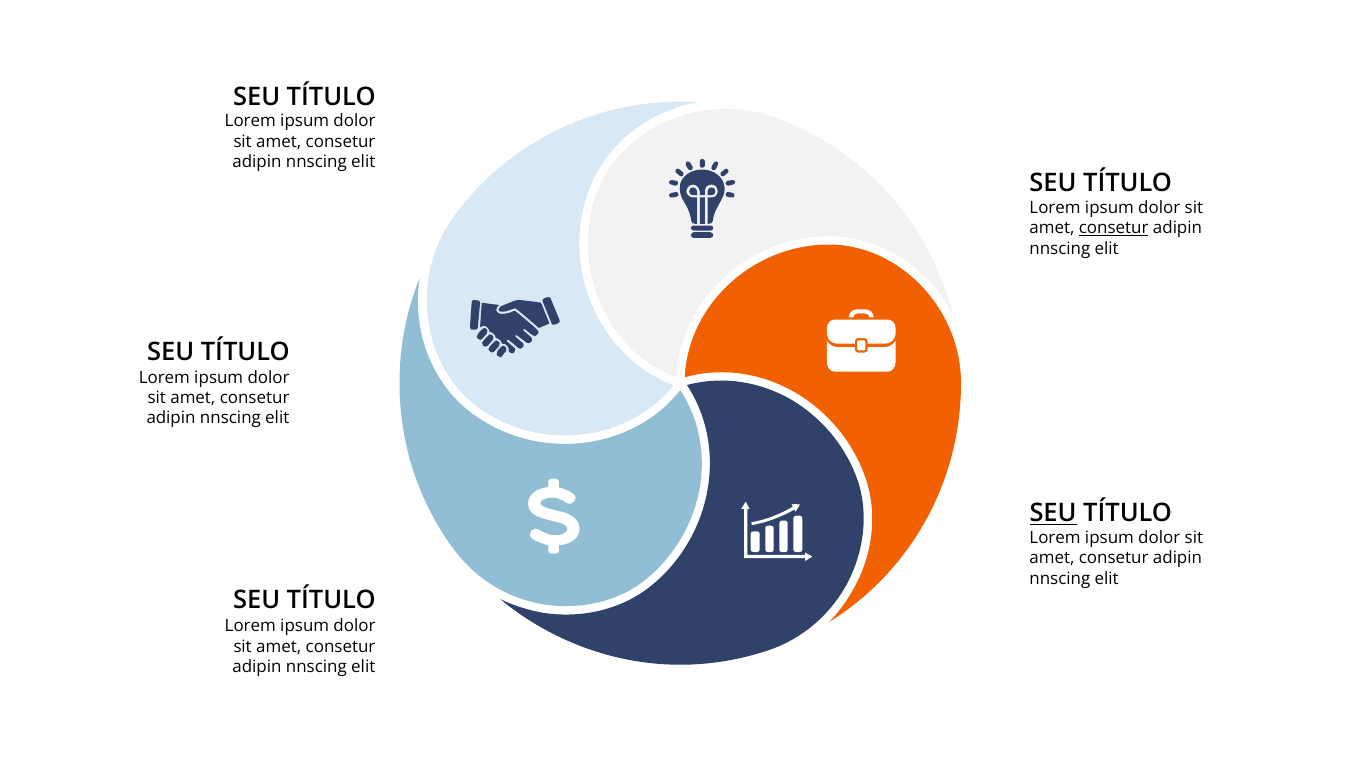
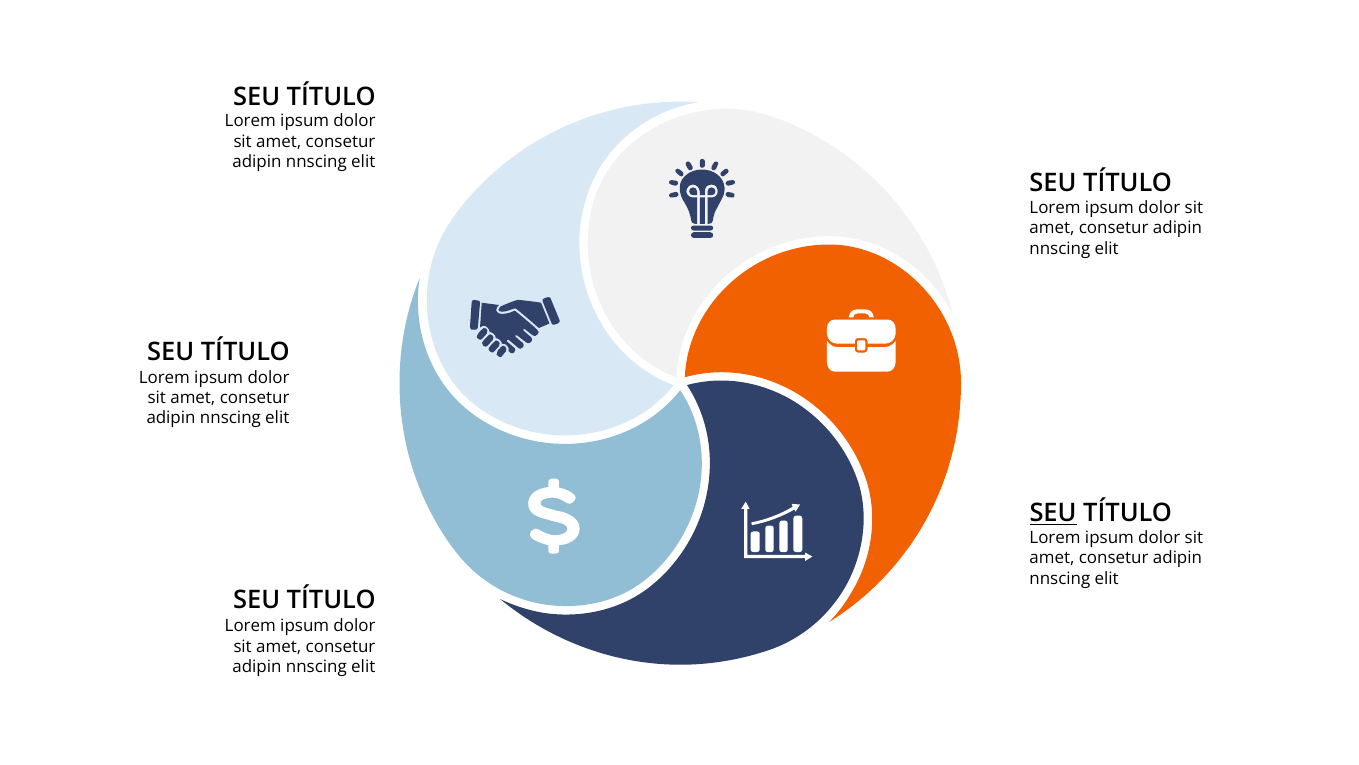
consetur underline: present -> none (1114, 228)
